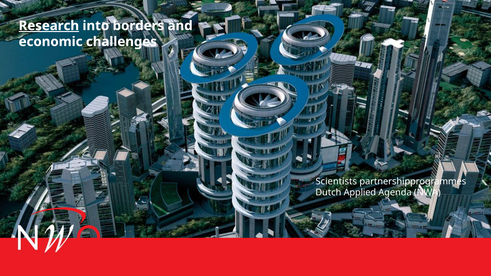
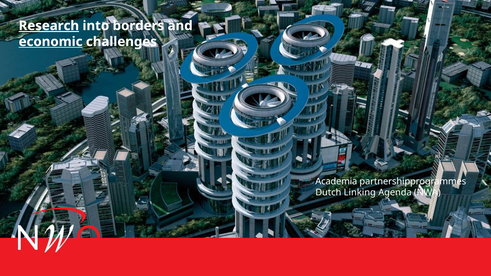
economic underline: none -> present (51, 42)
Scientists: Scientists -> Academia (336, 182)
Applied: Applied -> Linking (360, 193)
